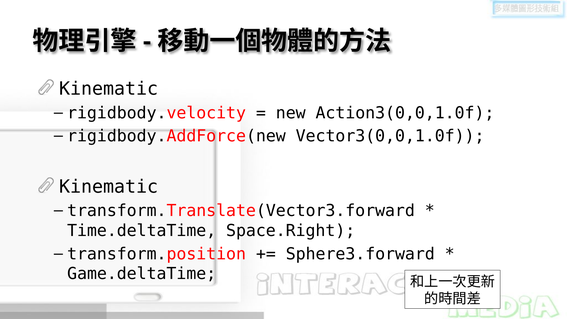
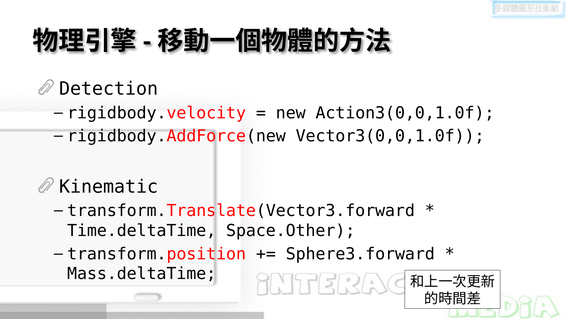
Kinematic: Kinematic -> Detection (109, 89)
Space.Right: Space.Right -> Space.Other (291, 231)
Game.deltaTime: Game.deltaTime -> Mass.deltaTime (142, 274)
